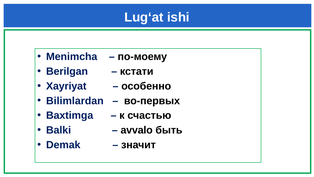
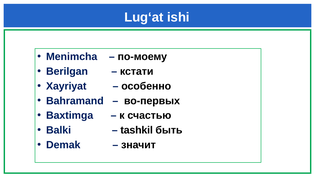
Bilimlardan: Bilimlardan -> Bahramand (75, 101)
avvalo: avvalo -> tashkil (137, 130)
